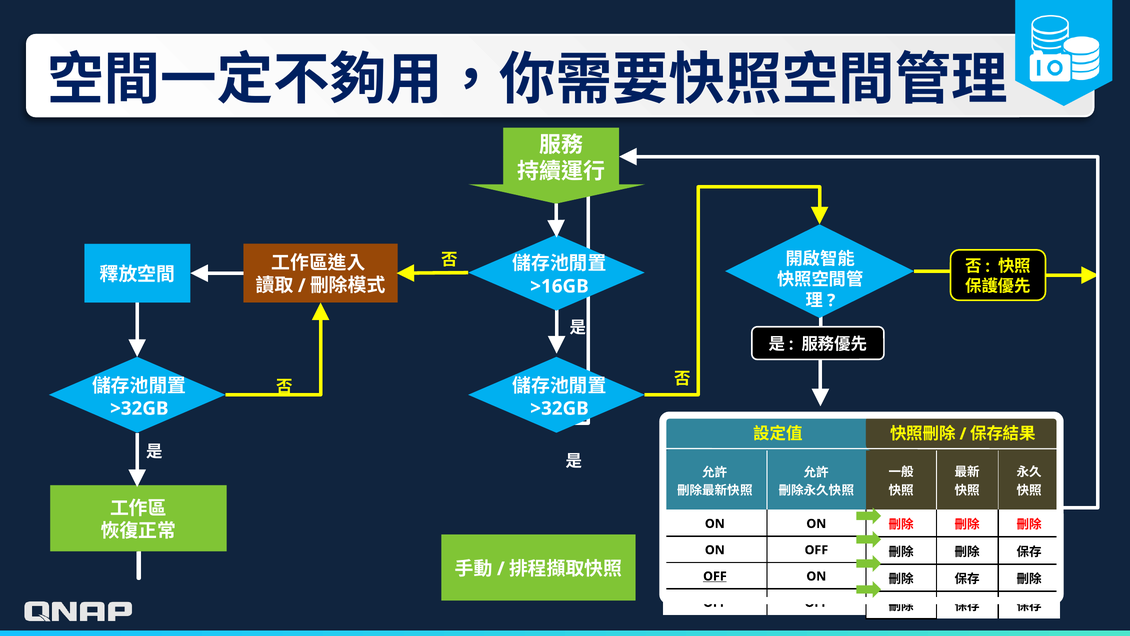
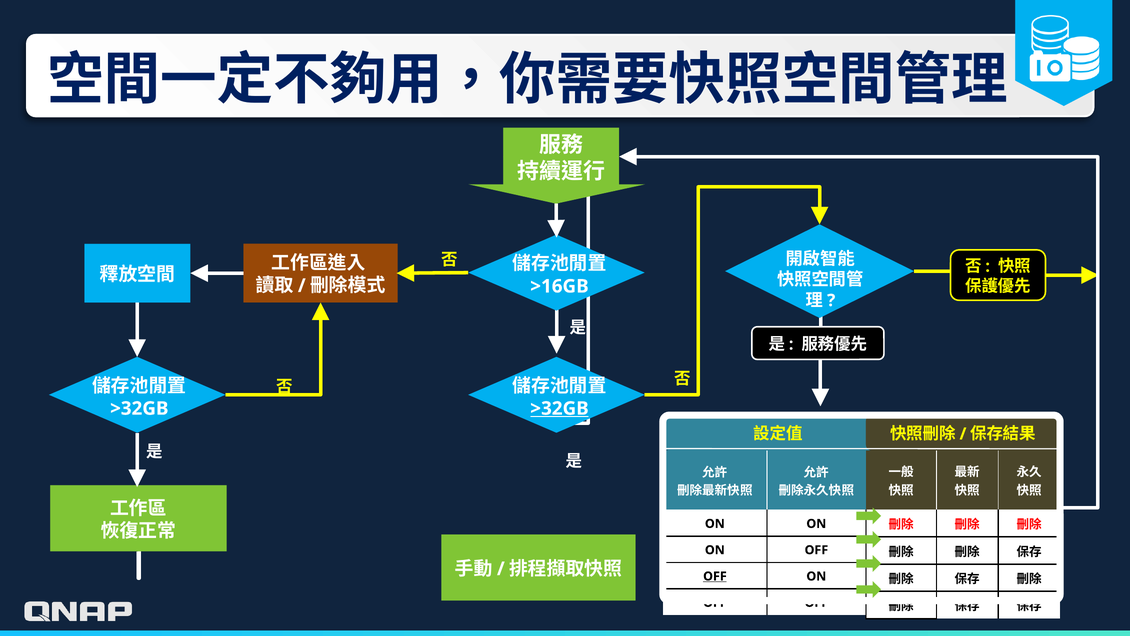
>32GB underline: none -> present (560, 408)
